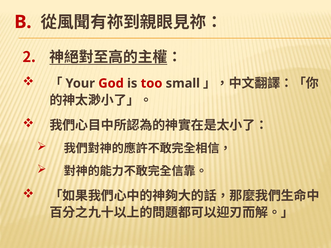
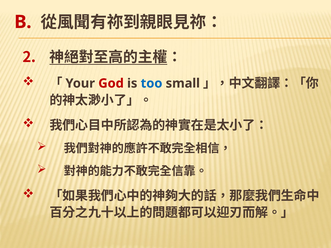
too colour: red -> blue (152, 83)
